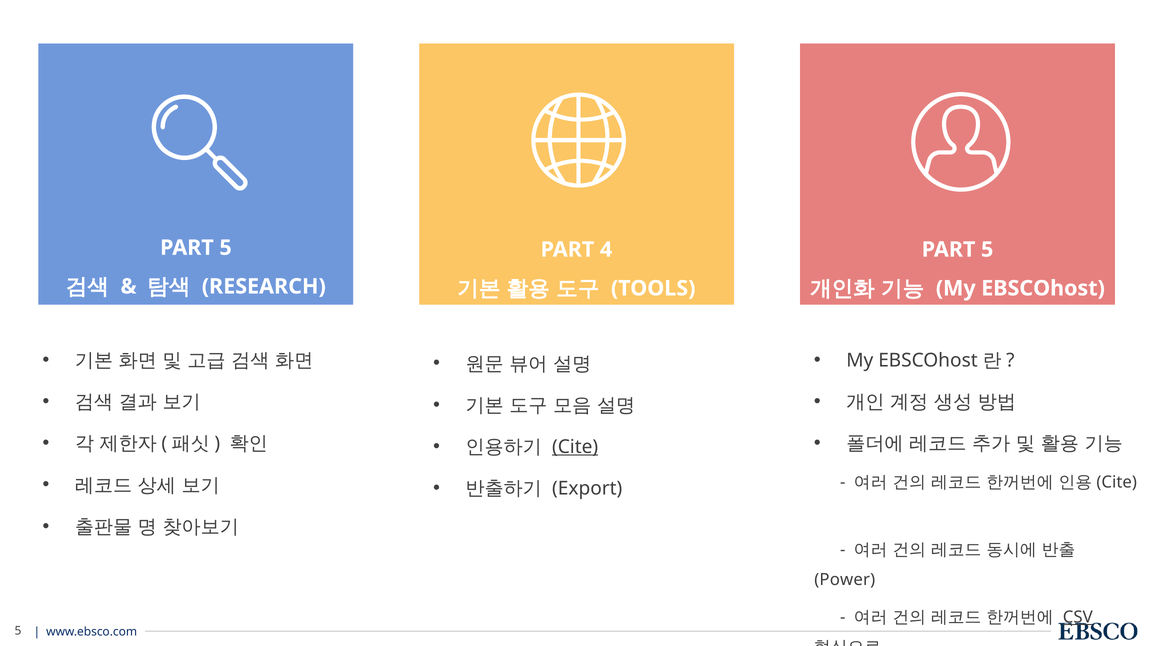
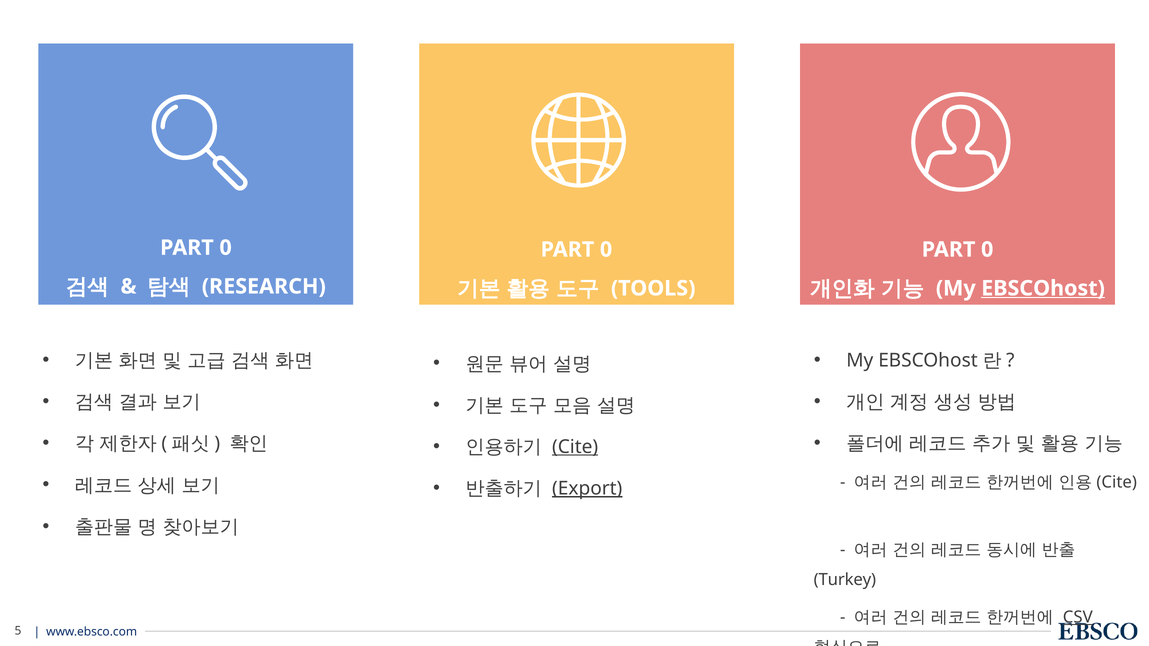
5: 5 -> 0 (226, 248)
4: 4 -> 0 (606, 250)
5: 5 -> 0 (987, 250)
EBSCOhost underline: none -> present (1043, 288)
Export underline: none -> present (587, 489)
Power: Power -> Turkey (845, 580)
